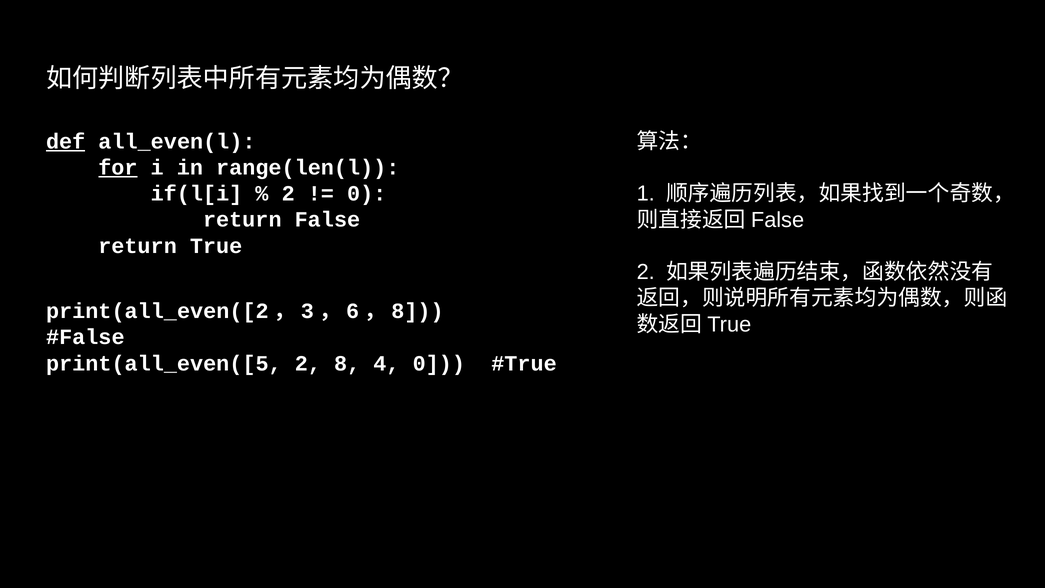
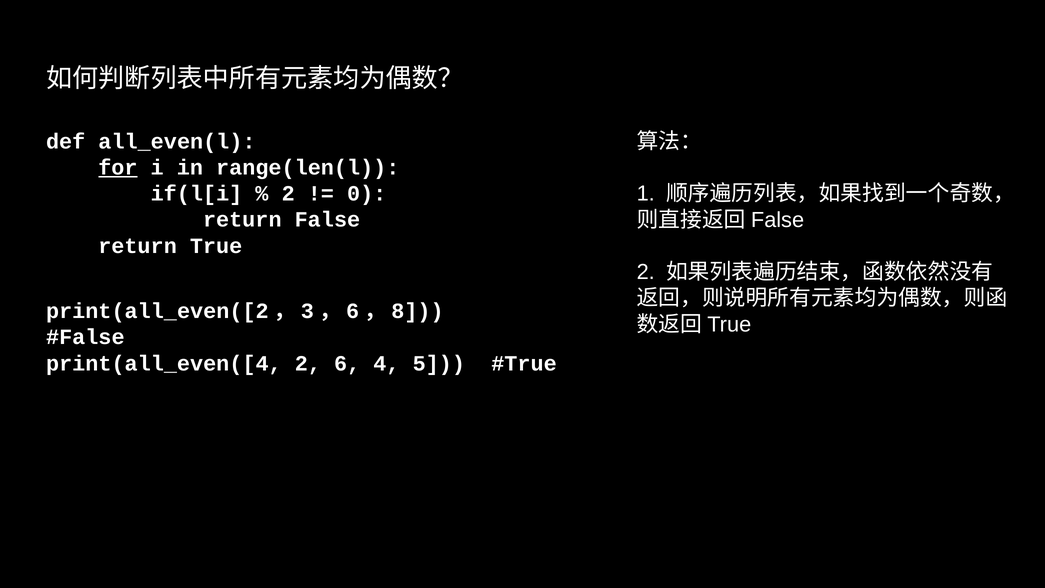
def underline: present -> none (66, 141)
print(all_even([5: print(all_even([5 -> print(all_even([4 (164, 363)
8: 8 -> 6 (347, 363)
4 0: 0 -> 5 (439, 363)
